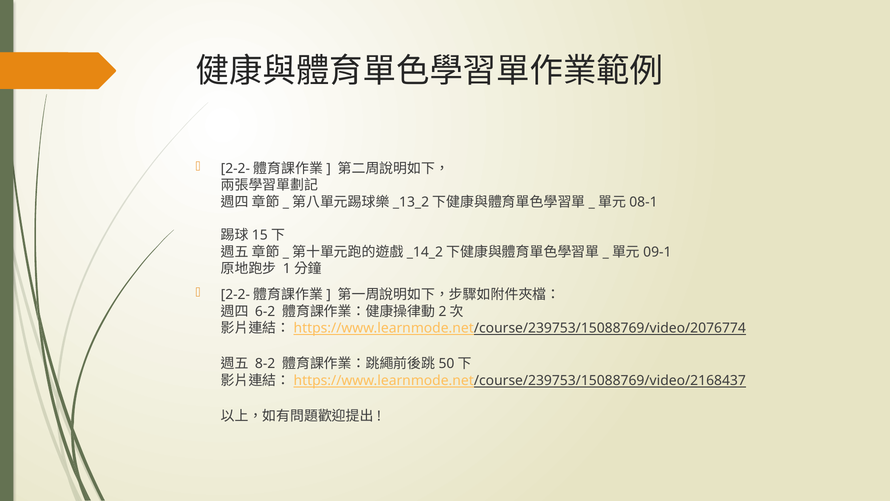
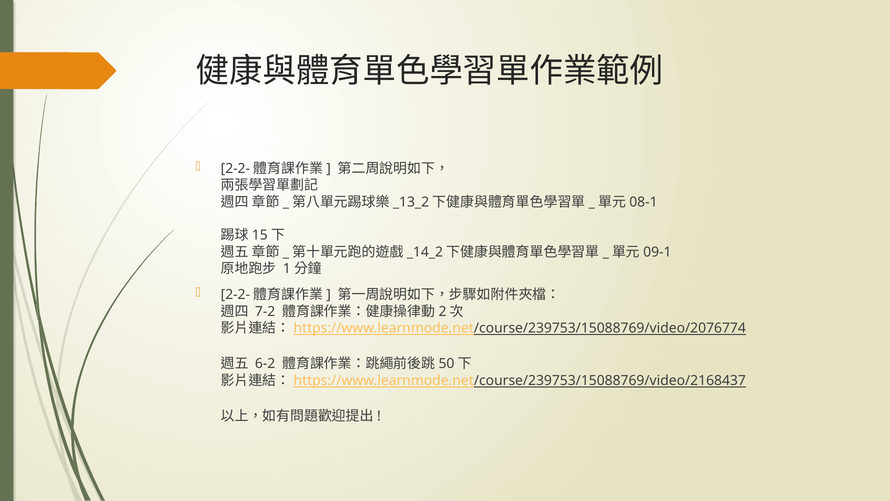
6-2: 6-2 -> 7-2 (265, 311)
8-2: 8-2 -> 6-2 (265, 364)
